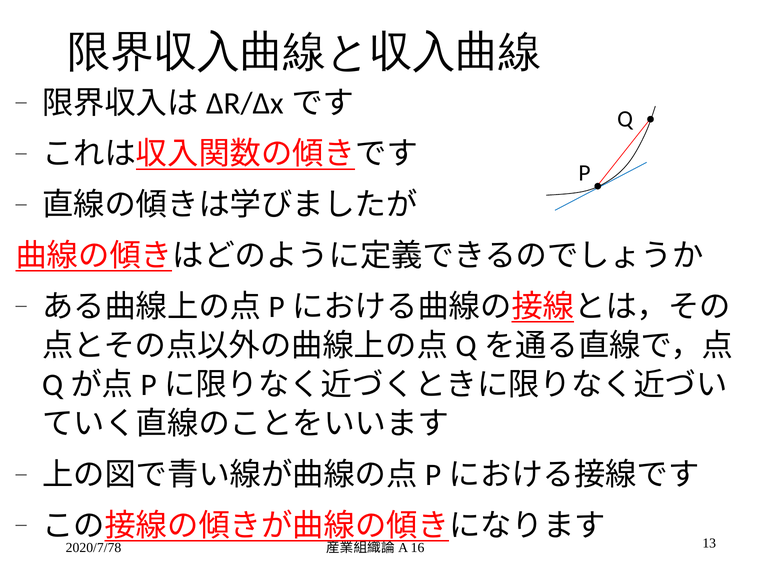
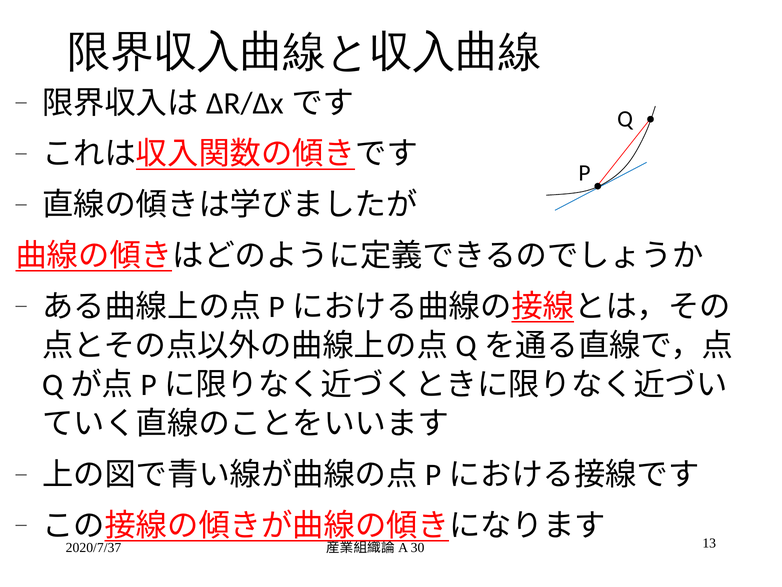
2020/7/78: 2020/7/78 -> 2020/7/37 (93, 547)
16: 16 -> 30 (418, 547)
